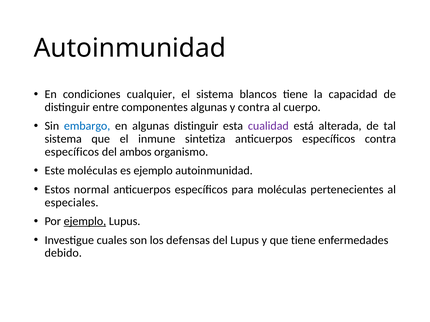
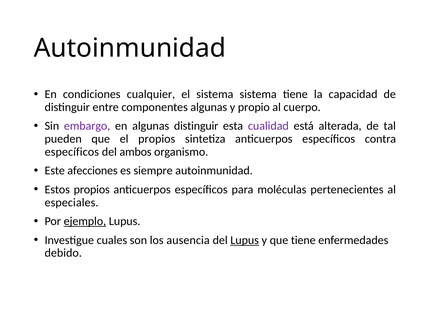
sistema blancos: blancos -> sistema (258, 94)
y contra: contra -> propio (254, 107)
embargo colour: blue -> purple (87, 126)
sistema: sistema -> pueden (63, 139)
el inmune: inmune -> propios (157, 139)
Este moléculas: moléculas -> afecciones (93, 171)
es ejemplo: ejemplo -> siempre (153, 171)
Estos normal: normal -> propios (92, 190)
defensas: defensas -> ausencia (188, 241)
Lupus underline: none -> present (245, 241)
